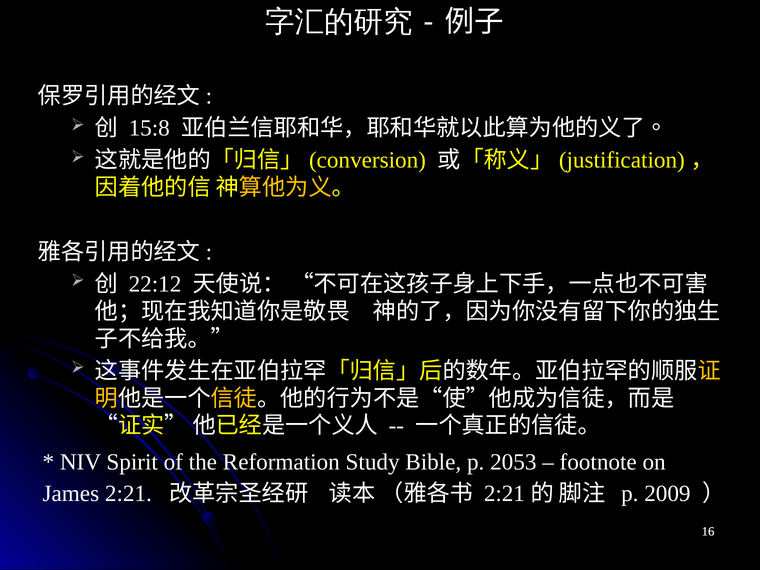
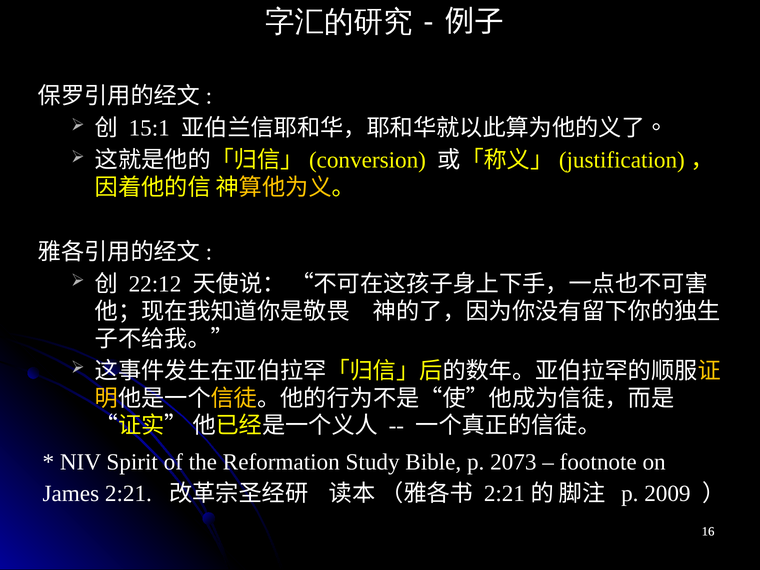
15:8: 15:8 -> 15:1 (149, 128)
2053: 2053 -> 2073 (513, 462)
